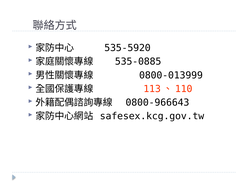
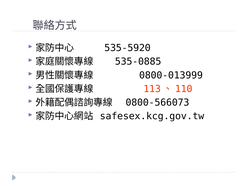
0800-966643: 0800-966643 -> 0800-566073 (157, 103)
